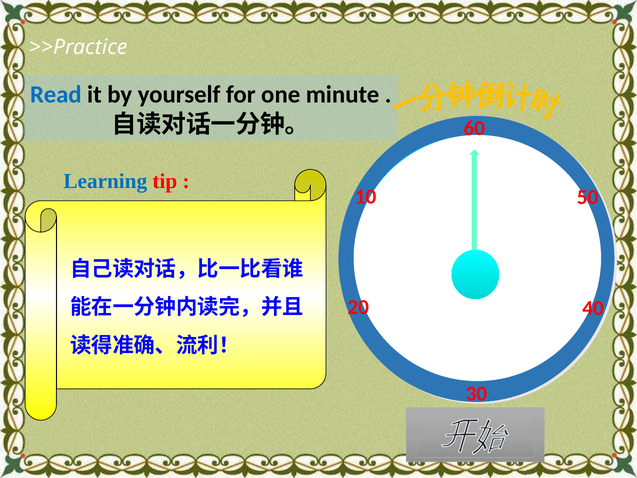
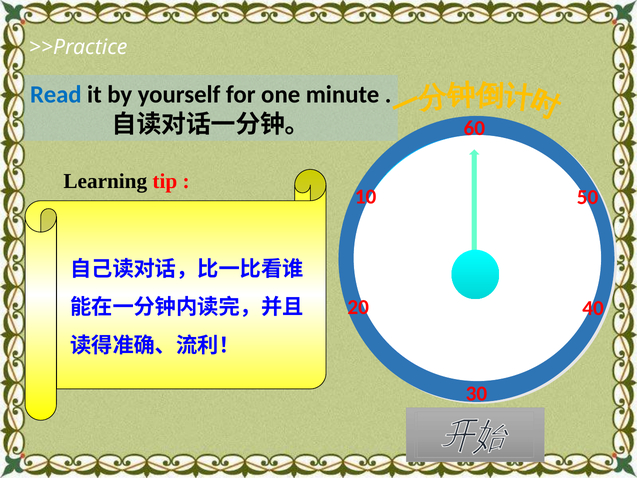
Learning colour: blue -> black (105, 181)
